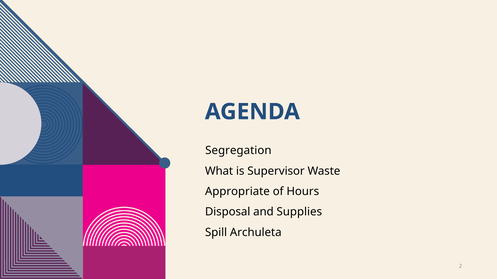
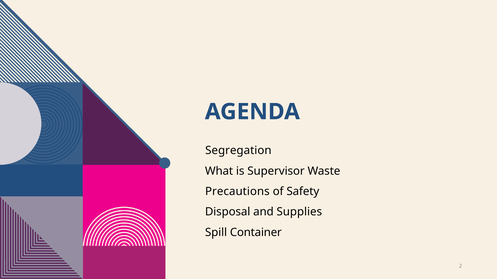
Appropriate: Appropriate -> Precautions (237, 192)
Hours: Hours -> Safety (303, 192)
Archuleta: Archuleta -> Container (256, 233)
